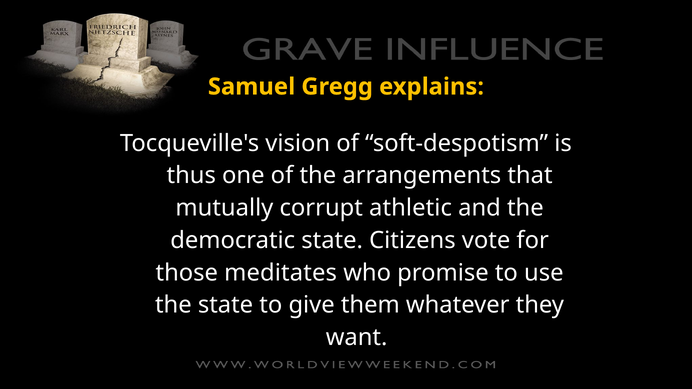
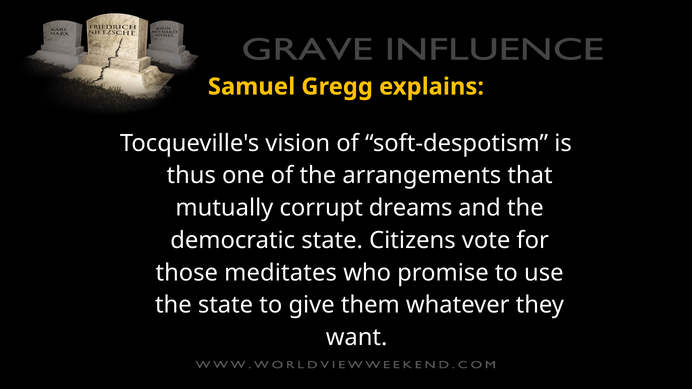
athletic: athletic -> dreams (411, 208)
